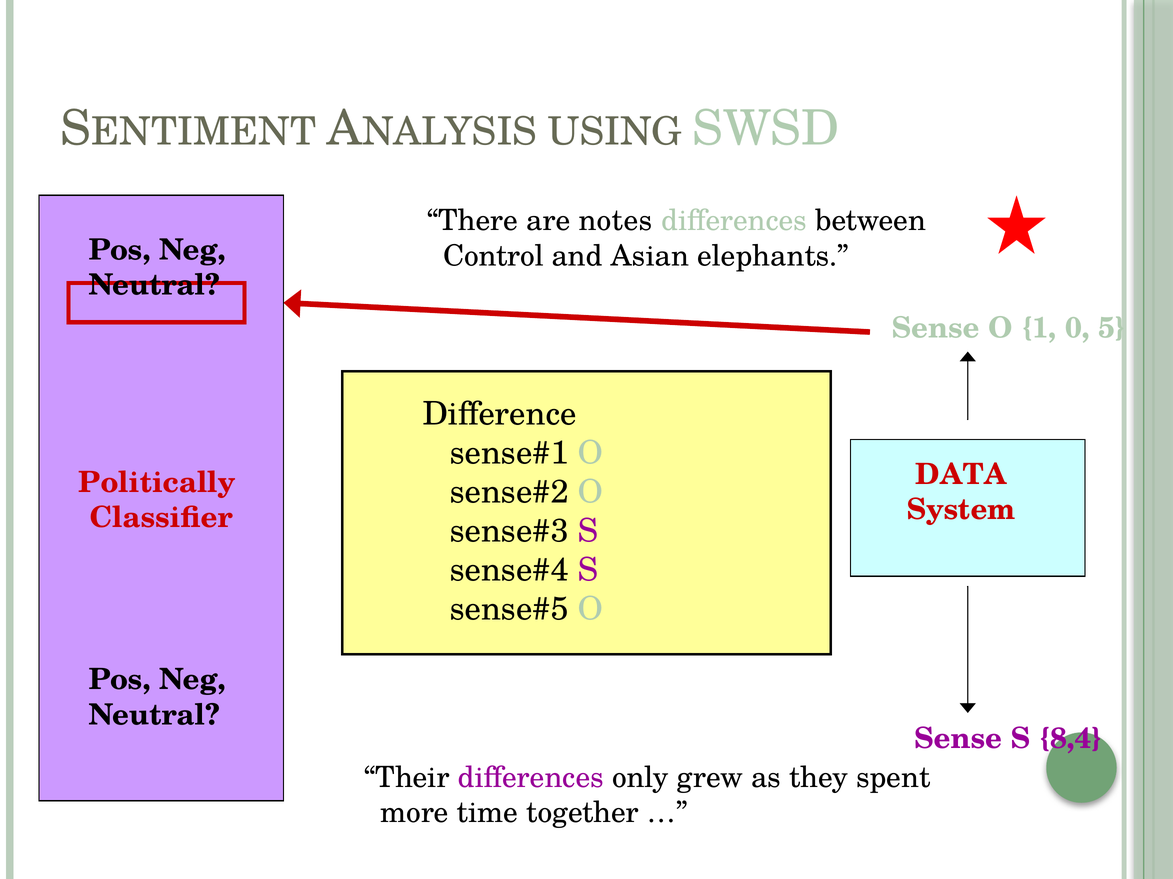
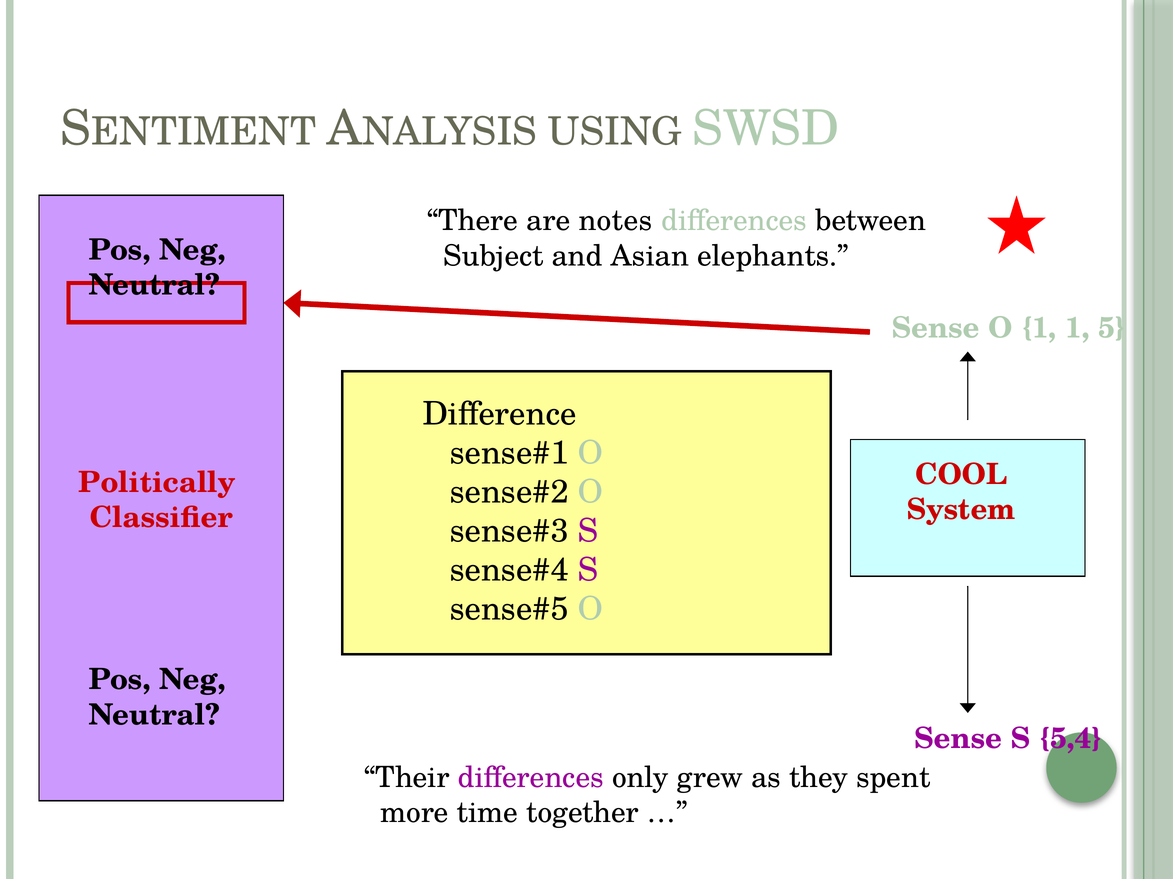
Control: Control -> Subject (493, 256)
1 0: 0 -> 1 (1078, 328)
DATA: DATA -> COOL (961, 475)
8,4: 8,4 -> 5,4 (1071, 739)
